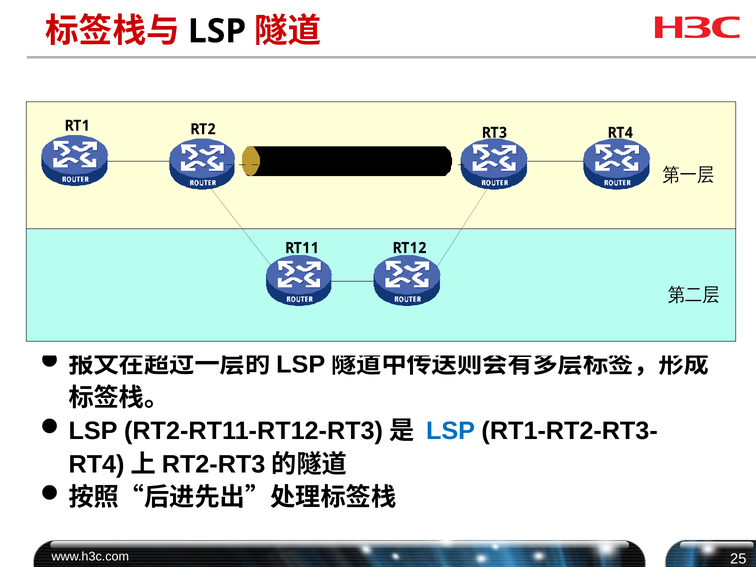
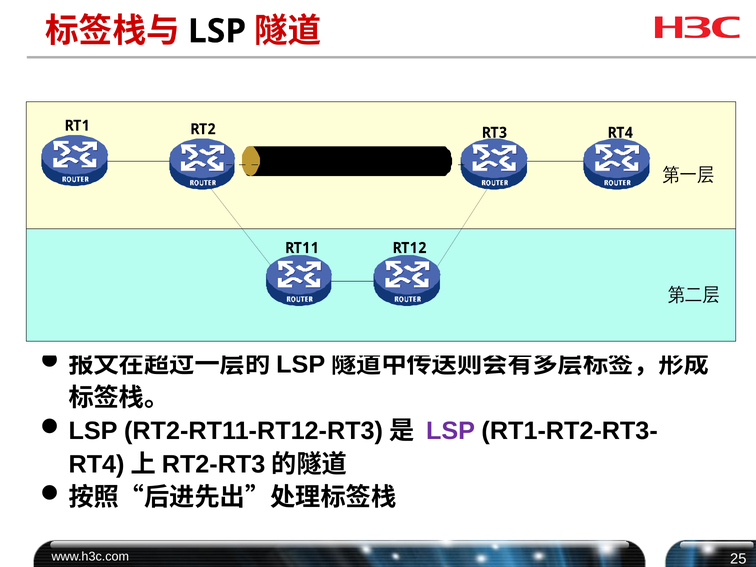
LSP colour: blue -> purple (451, 431)
